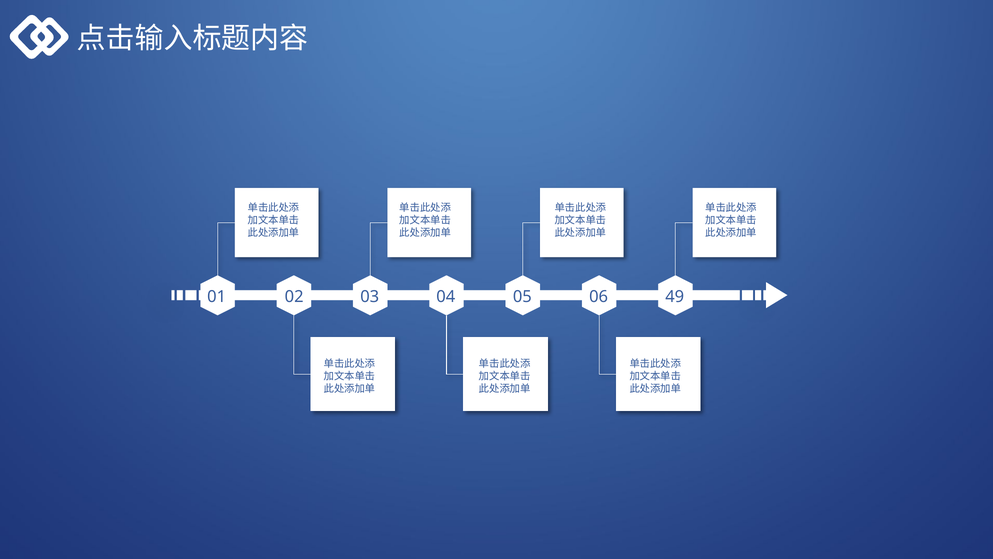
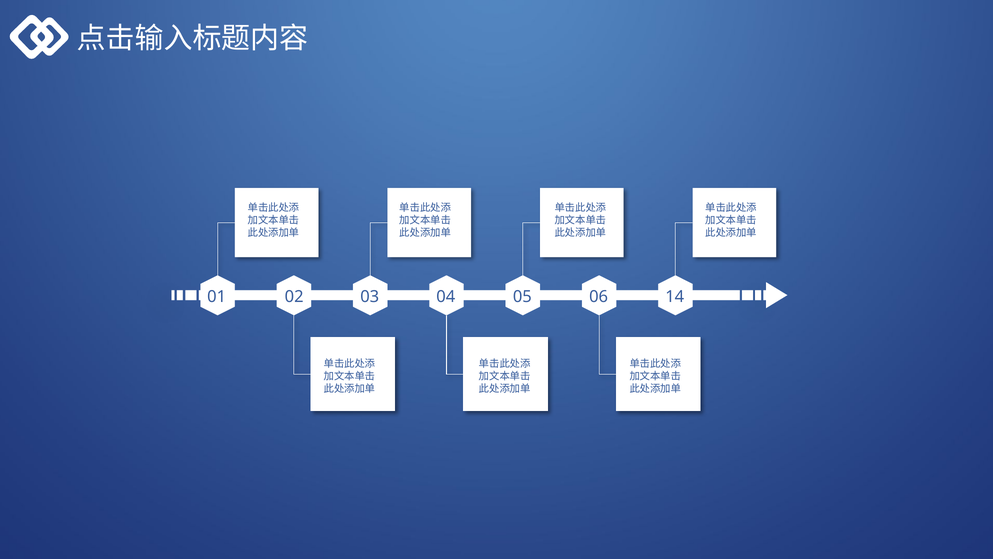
49: 49 -> 14 (675, 296)
